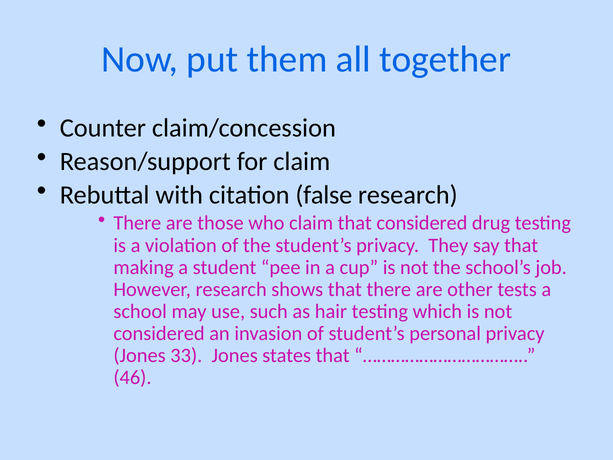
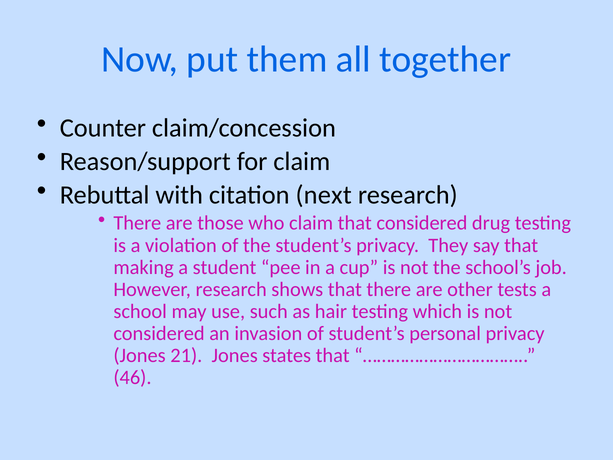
false: false -> next (324, 195)
33: 33 -> 21 (186, 355)
